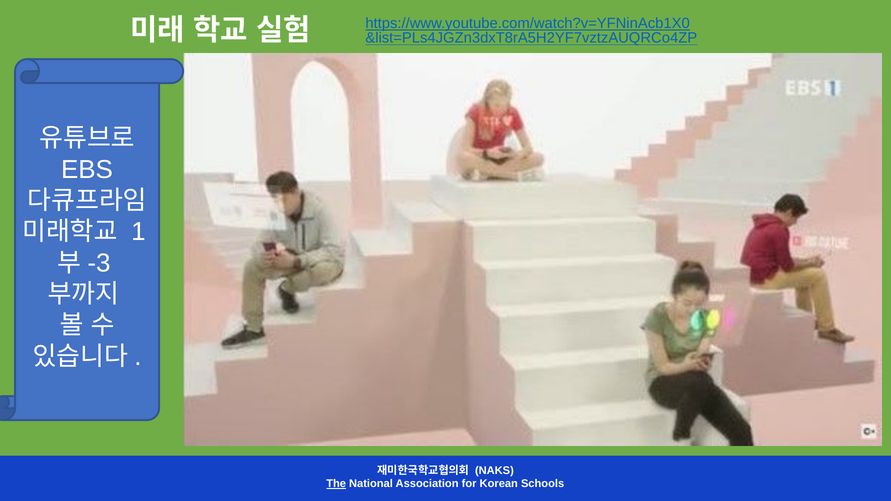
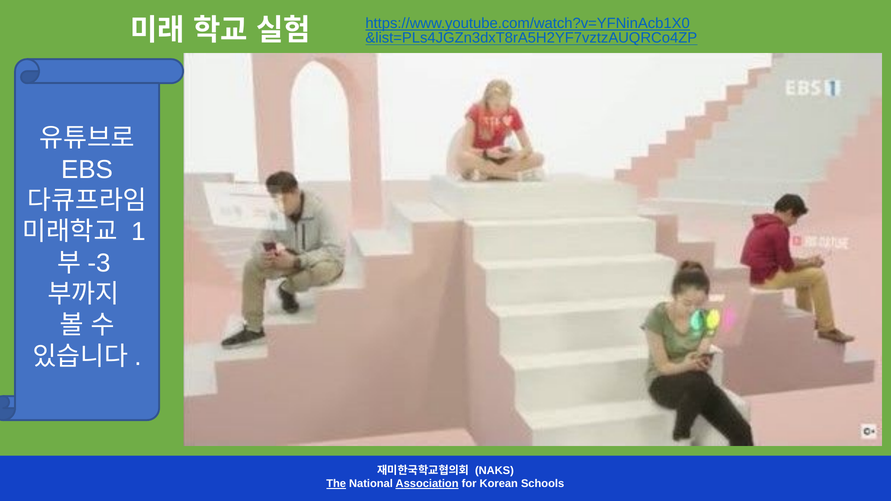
Association underline: none -> present (427, 484)
